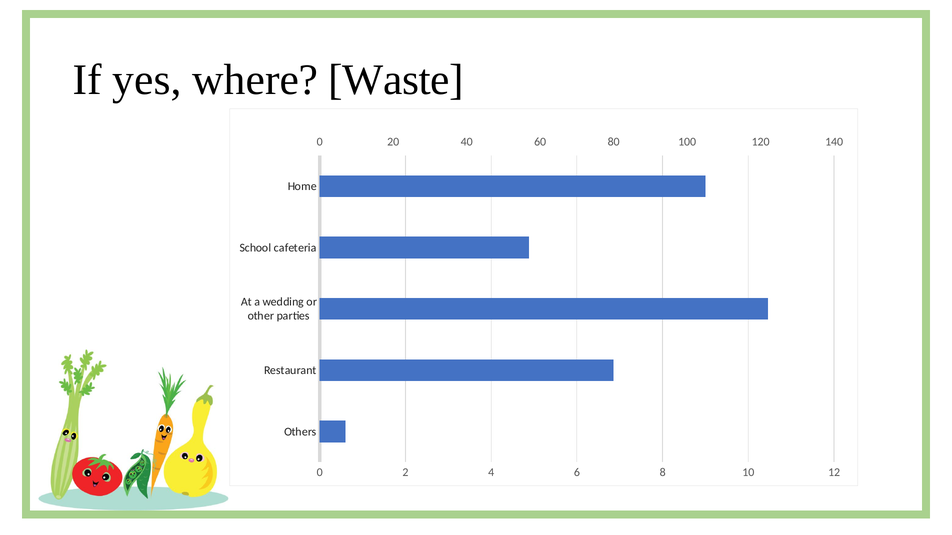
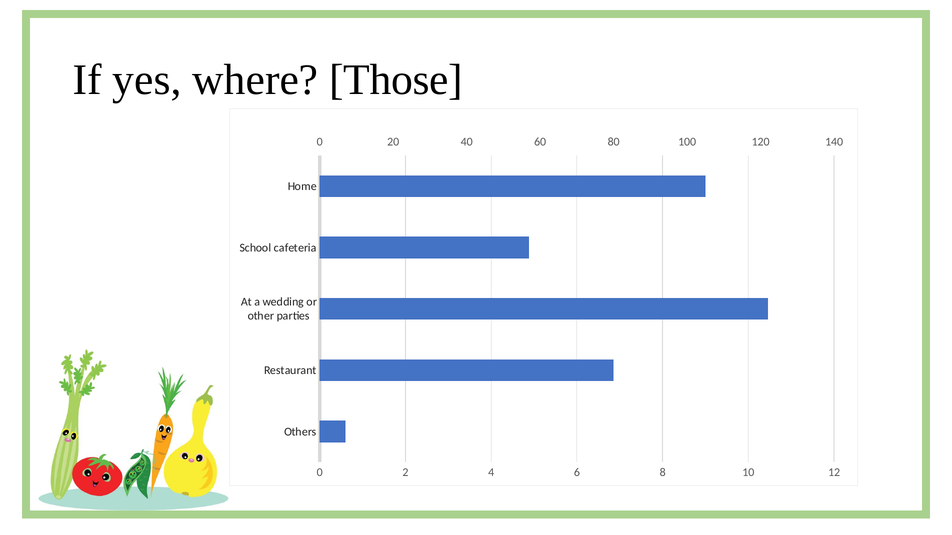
Waste: Waste -> Those (396, 80)
